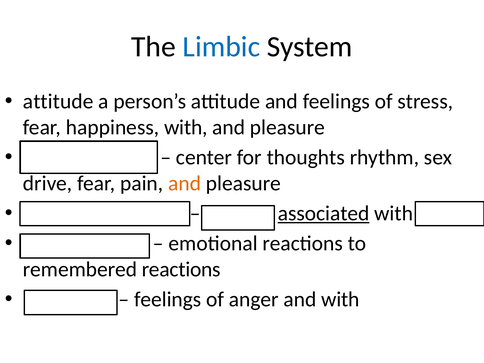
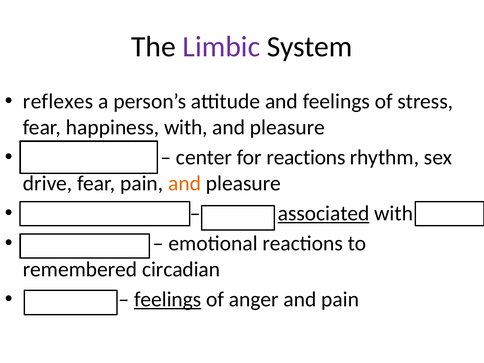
Limbic colour: blue -> purple (221, 47)
attitude: attitude -> reflexes (58, 102)
for thoughts: thoughts -> reactions (306, 157)
remembered reactions: reactions -> circadian (181, 269)
feelings underline: none -> present (168, 299)
and with: with -> pain (340, 299)
